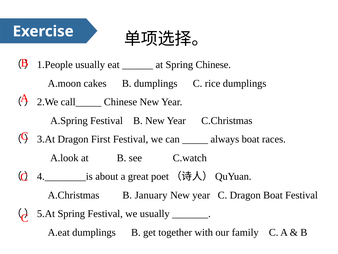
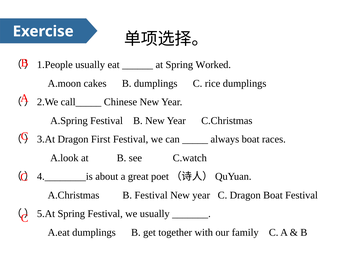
Spring Chinese: Chinese -> Worked (213, 65)
B January: January -> Festival (151, 195)
